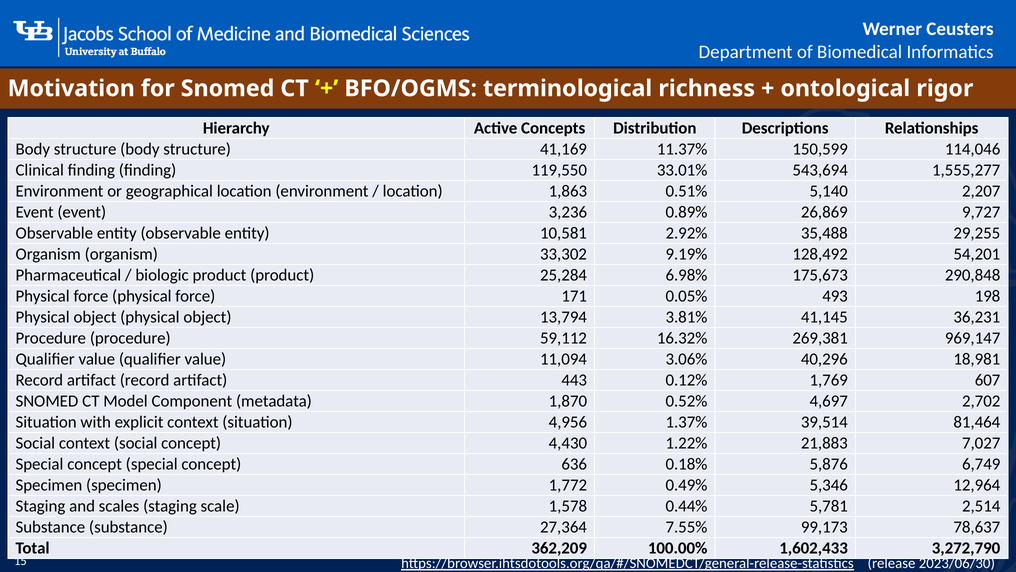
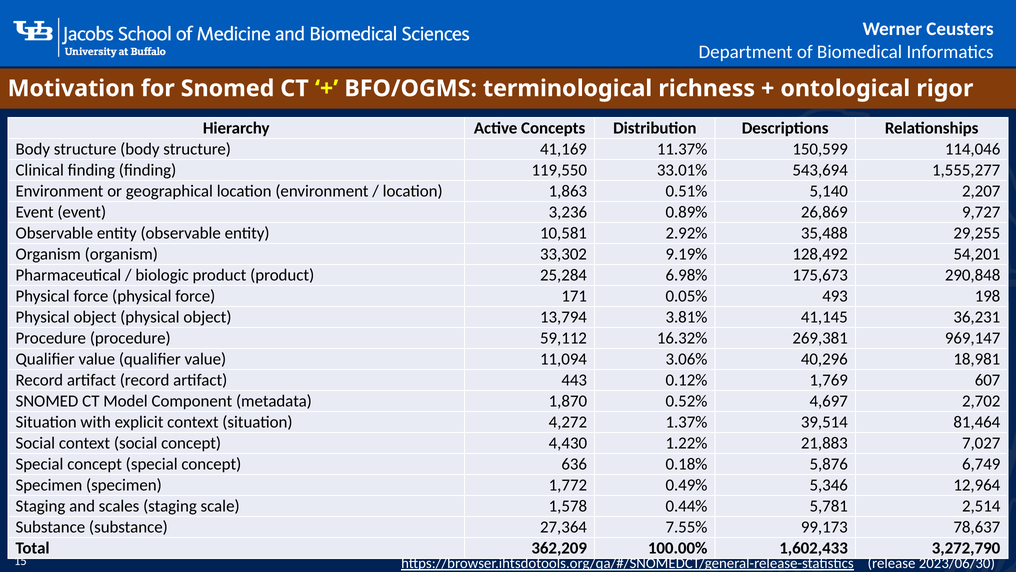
4,956: 4,956 -> 4,272 (568, 422)
